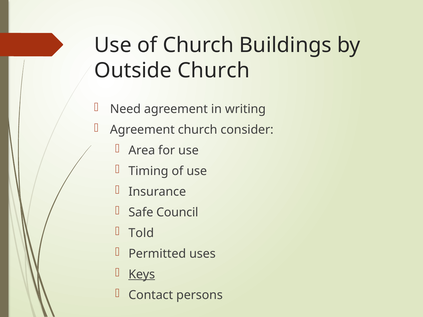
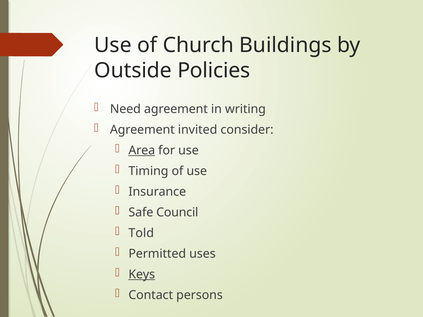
Outside Church: Church -> Policies (214, 71)
Agreement church: church -> invited (198, 130)
Area underline: none -> present (142, 150)
